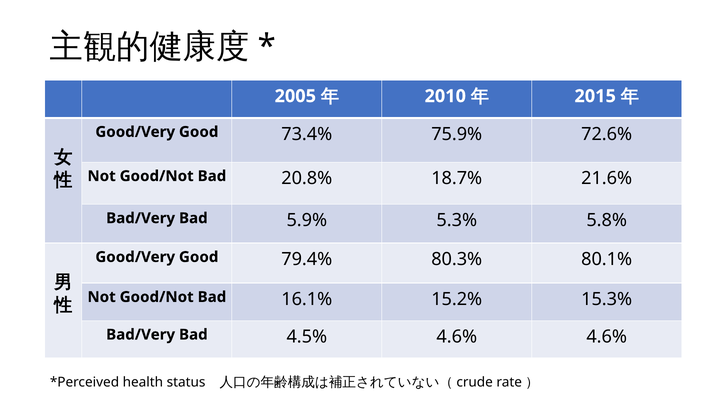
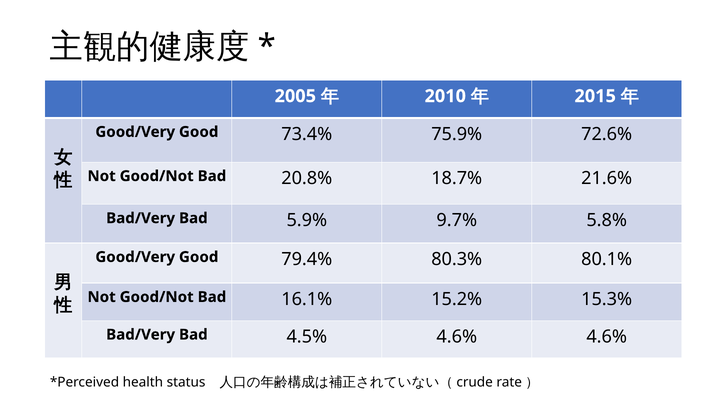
5.3%: 5.3% -> 9.7% (457, 220)
